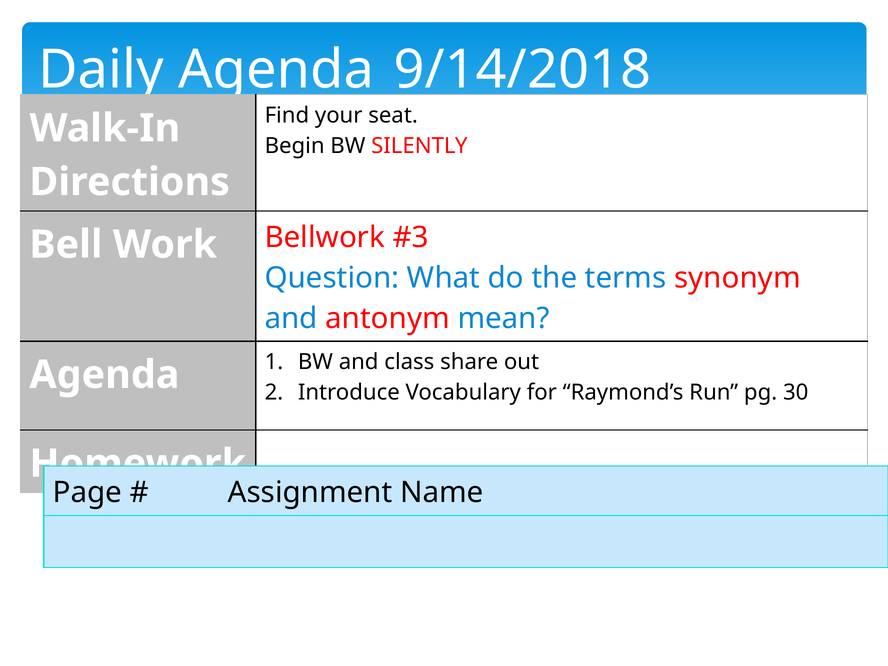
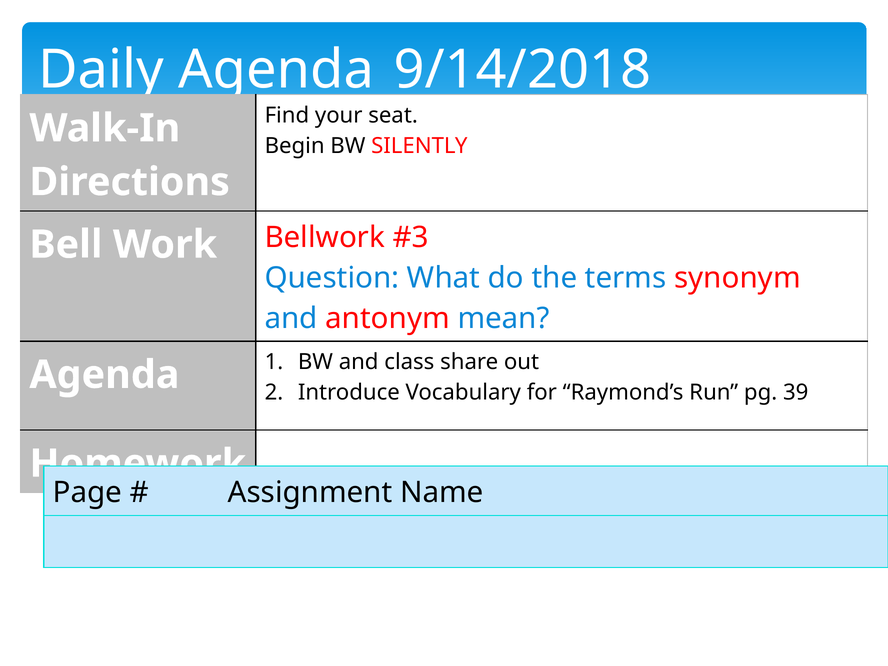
30: 30 -> 39 (796, 392)
